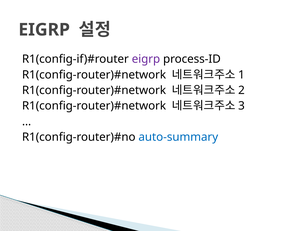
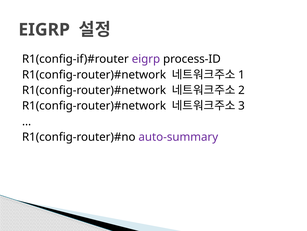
auto-summary colour: blue -> purple (178, 137)
